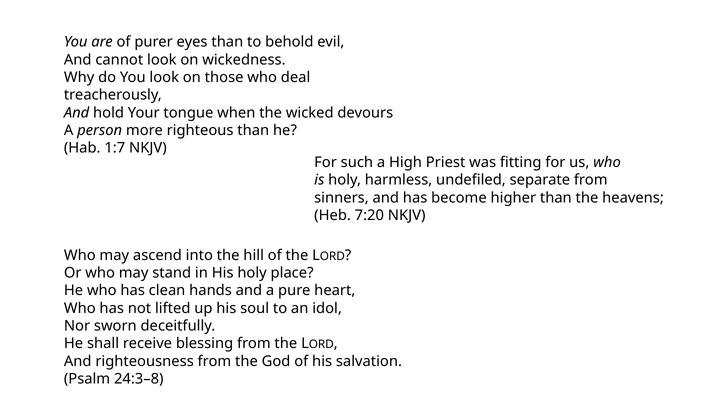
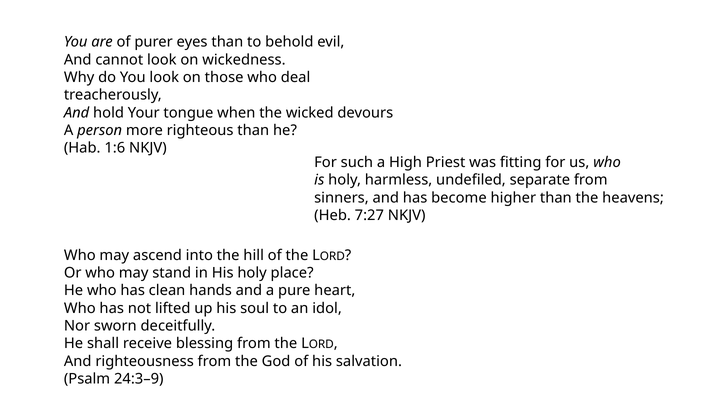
1:7: 1:7 -> 1:6 (115, 148)
7:20: 7:20 -> 7:27 (369, 216)
24:3–8: 24:3–8 -> 24:3–9 (139, 380)
